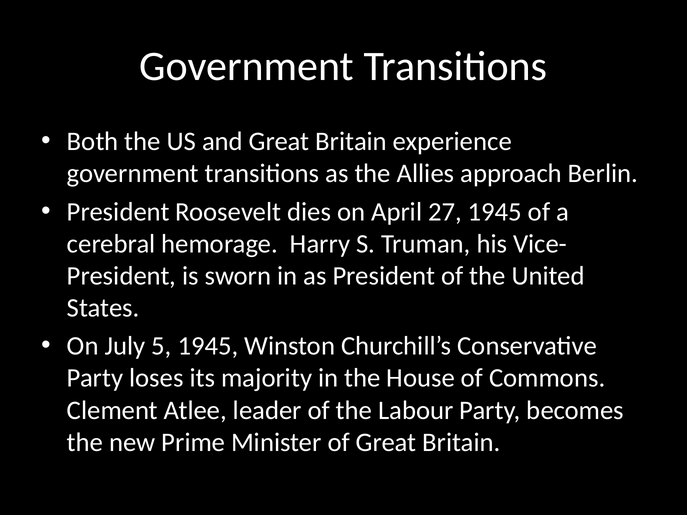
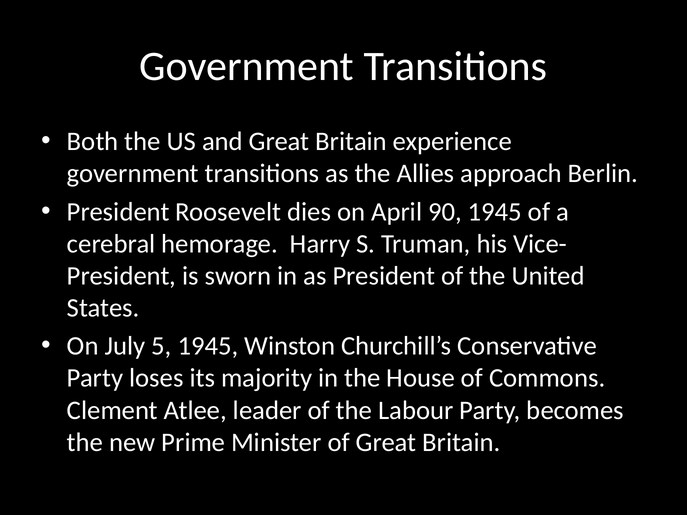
27: 27 -> 90 (445, 212)
